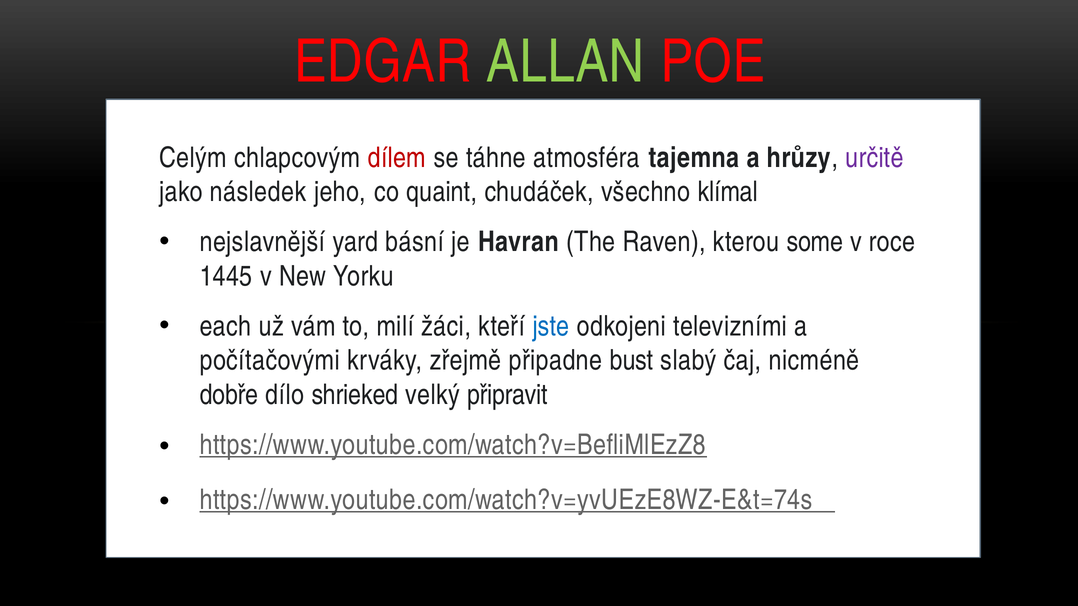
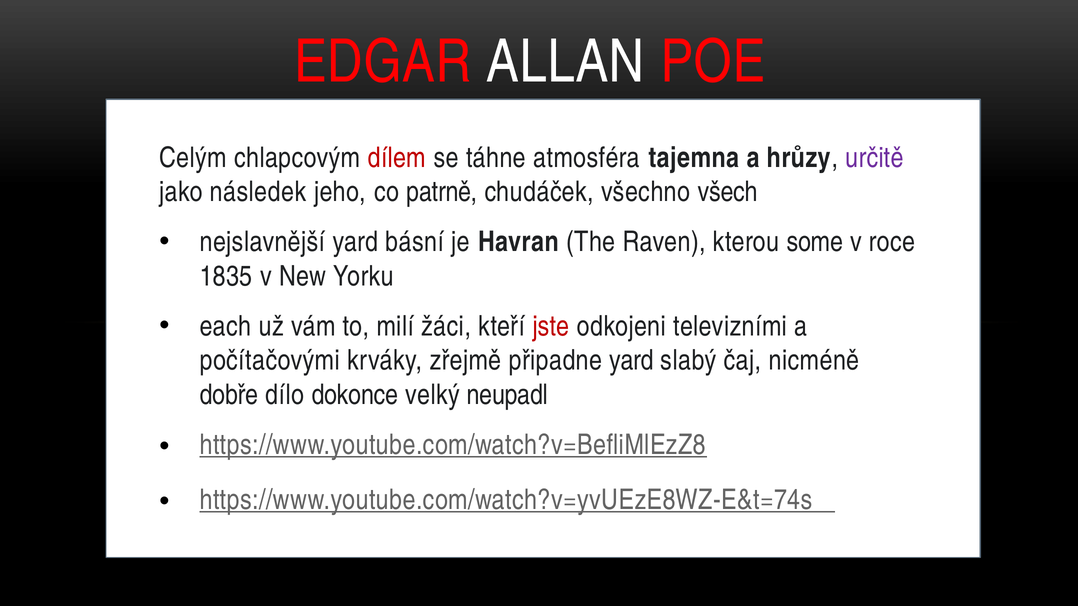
ALLAN colour: light green -> white (565, 62)
quaint: quaint -> patrně (442, 192)
klímal: klímal -> všech (728, 192)
1445: 1445 -> 1835 (226, 276)
jste colour: blue -> red (551, 327)
připadne bust: bust -> yard (632, 361)
shrieked: shrieked -> dokonce (355, 395)
připravit: připravit -> neupadl (507, 395)
